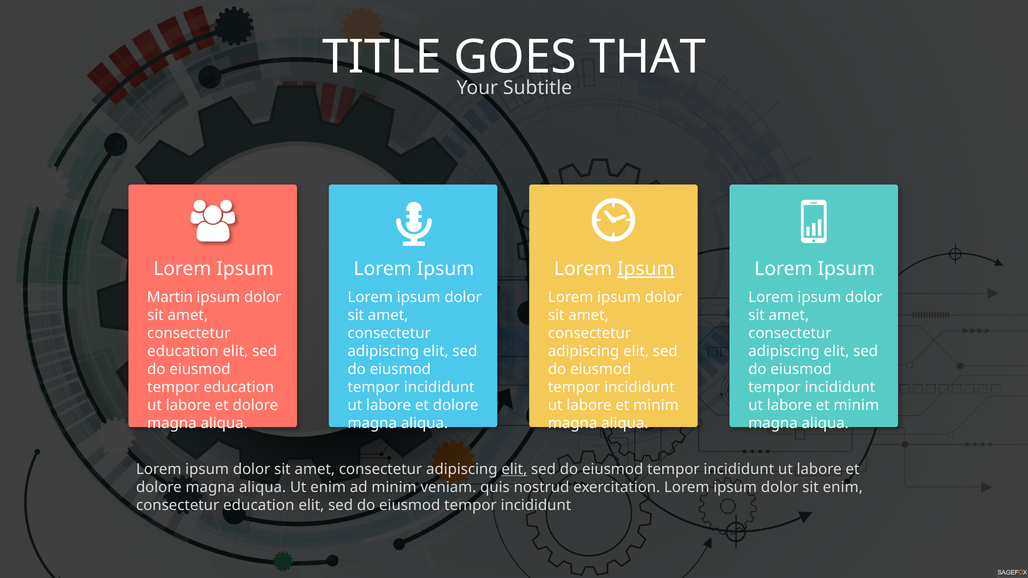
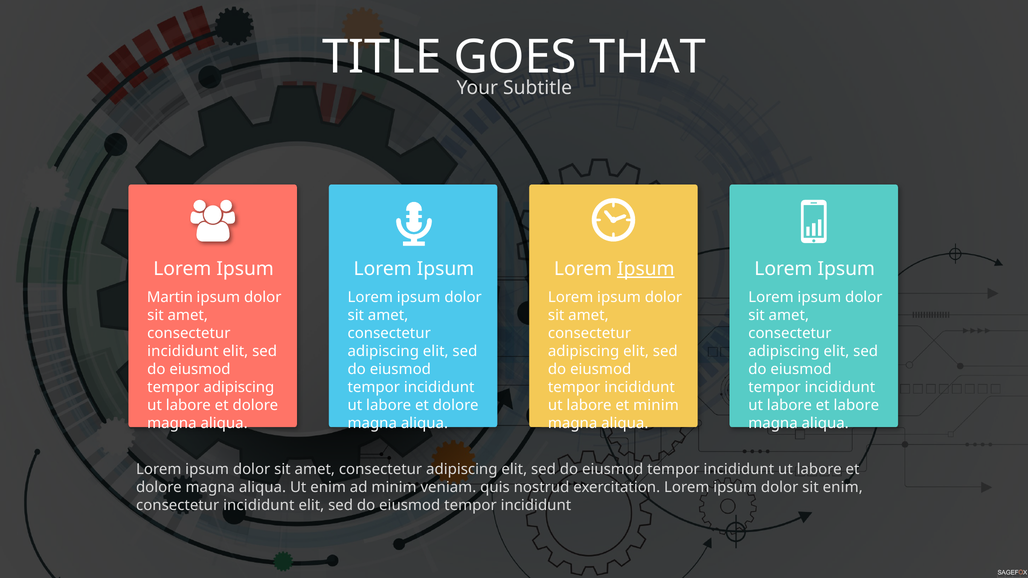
education: education -> incididunt (183, 351)
tempor education: education -> adipiscing (239, 387)
minim: minim -> labore (856, 405)
elit underline: present -> none (514, 469)
education: education -> incididunt (259, 505)
